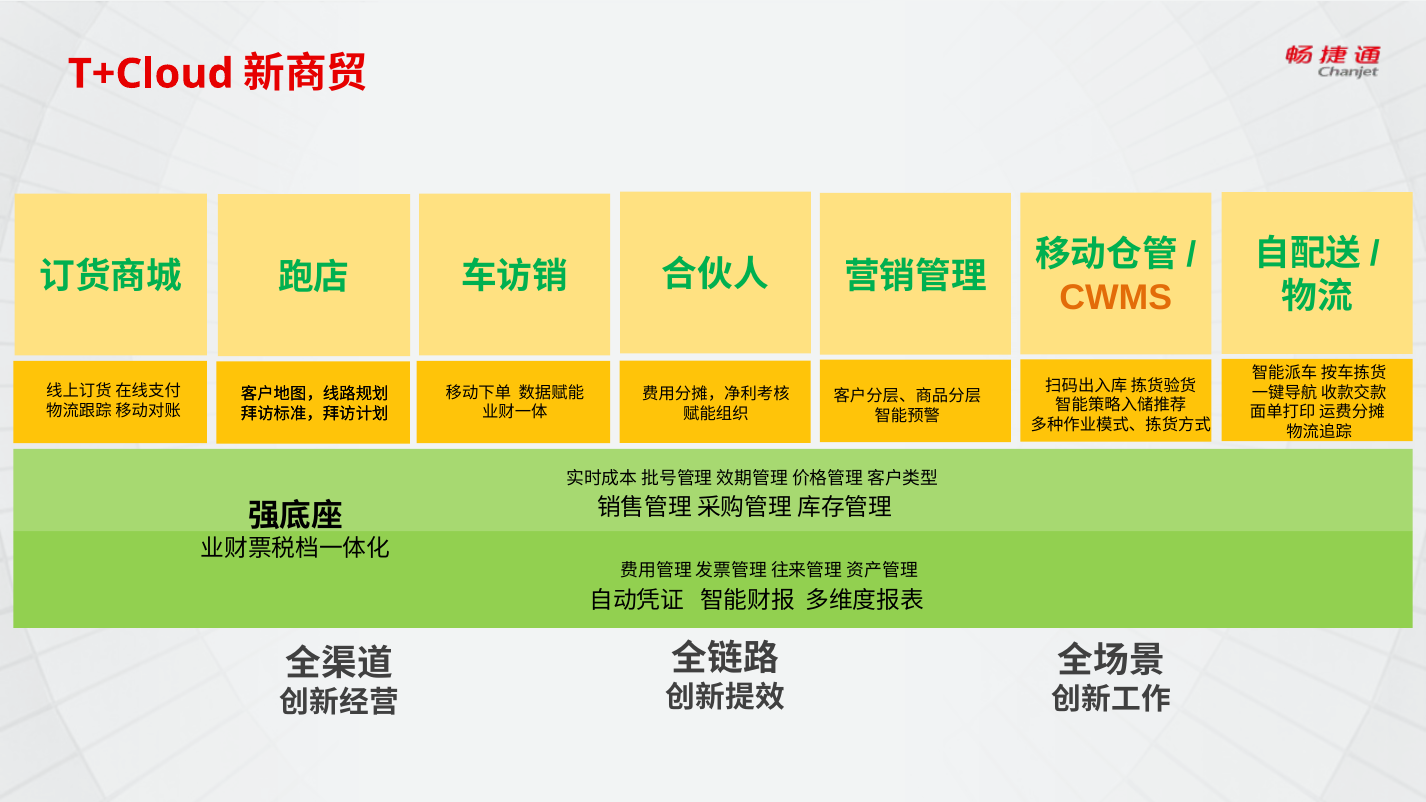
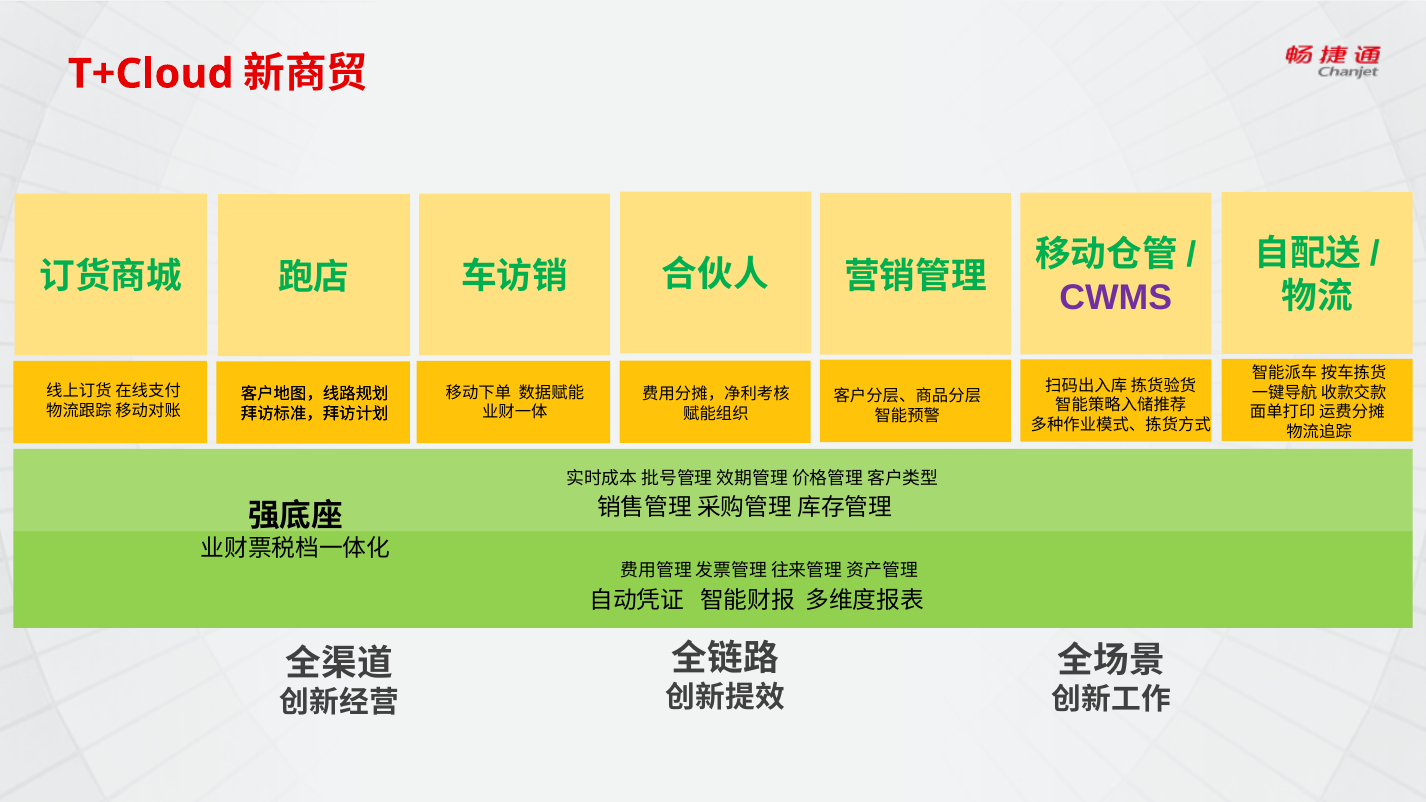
CWMS colour: orange -> purple (1116, 297)
